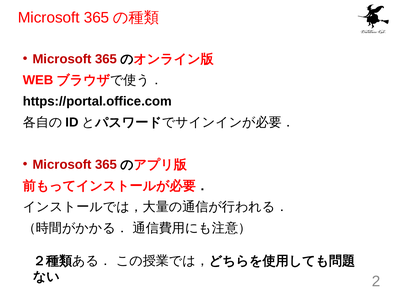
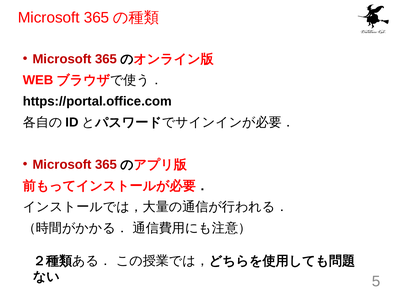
2: 2 -> 5 (376, 282)
